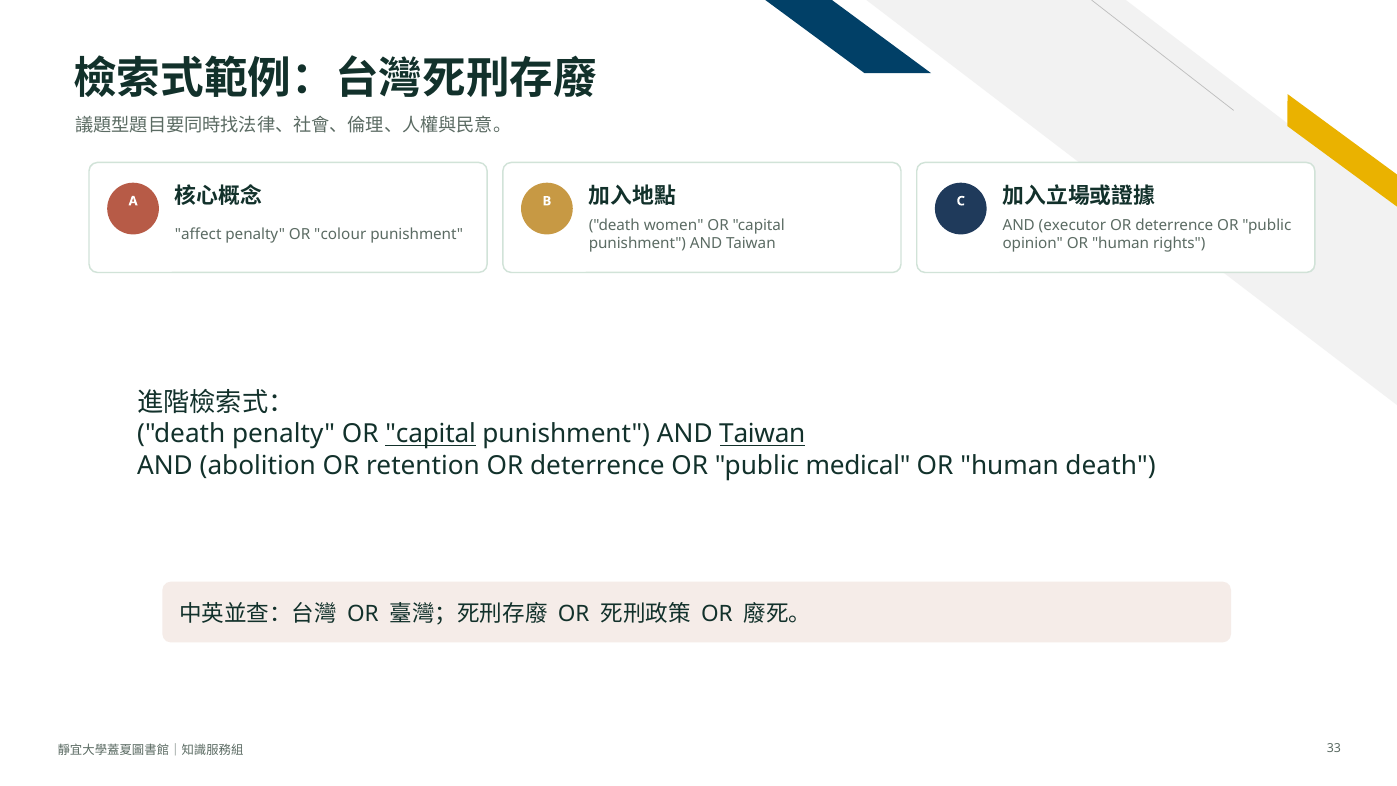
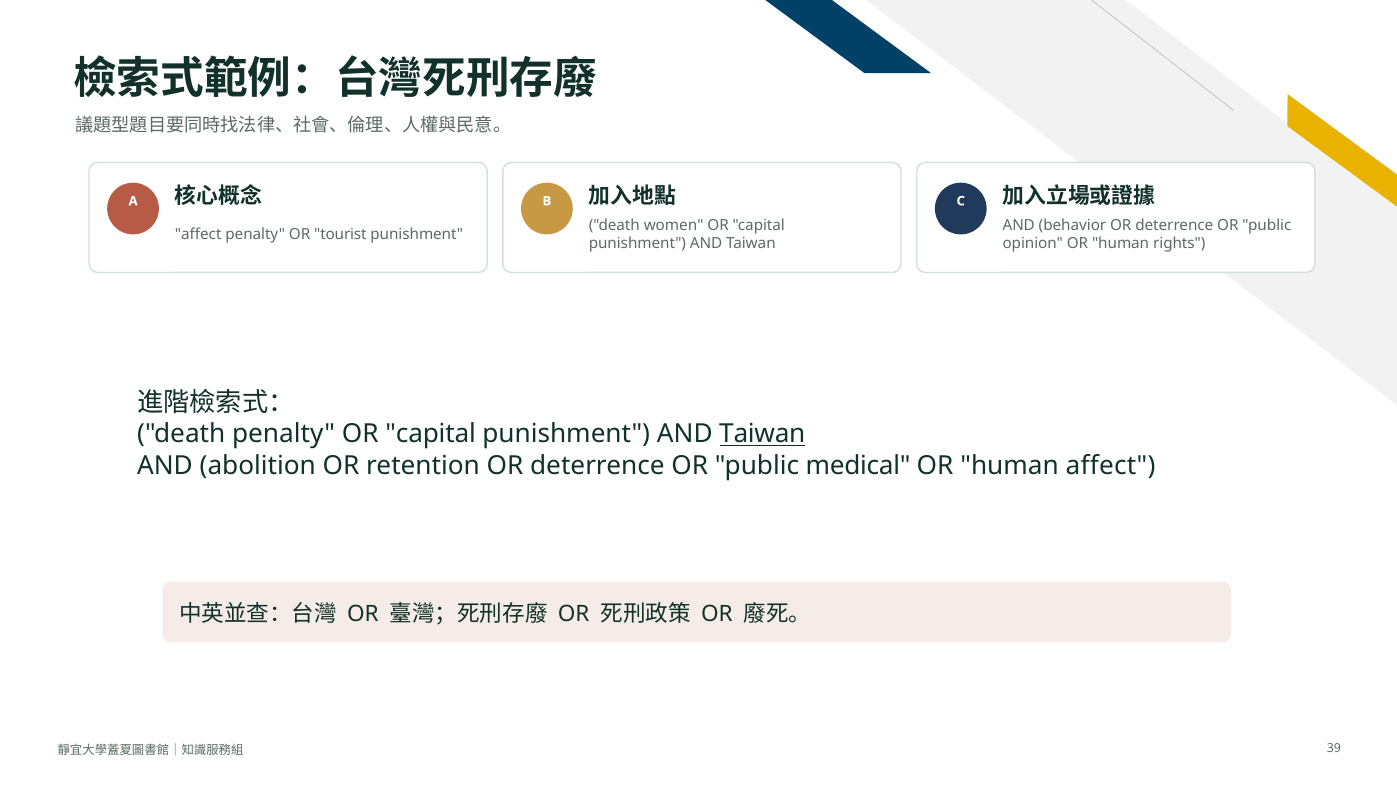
executor: executor -> behavior (1072, 225)
colour: colour -> tourist (340, 234)
capital underline: present -> none (431, 434)
human death: death -> affect (1111, 465)
33: 33 -> 39 (1334, 748)
